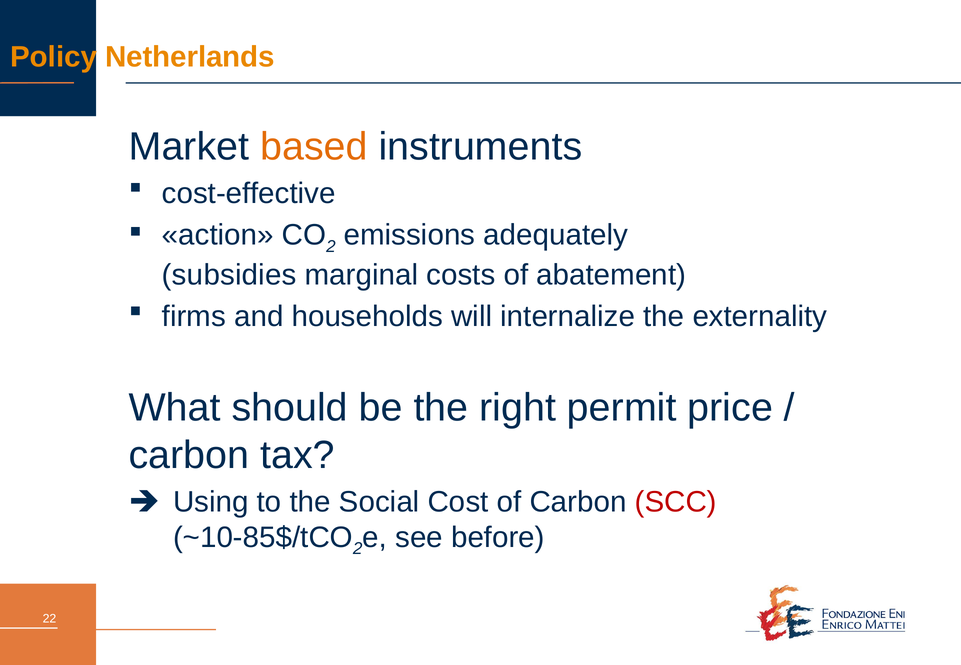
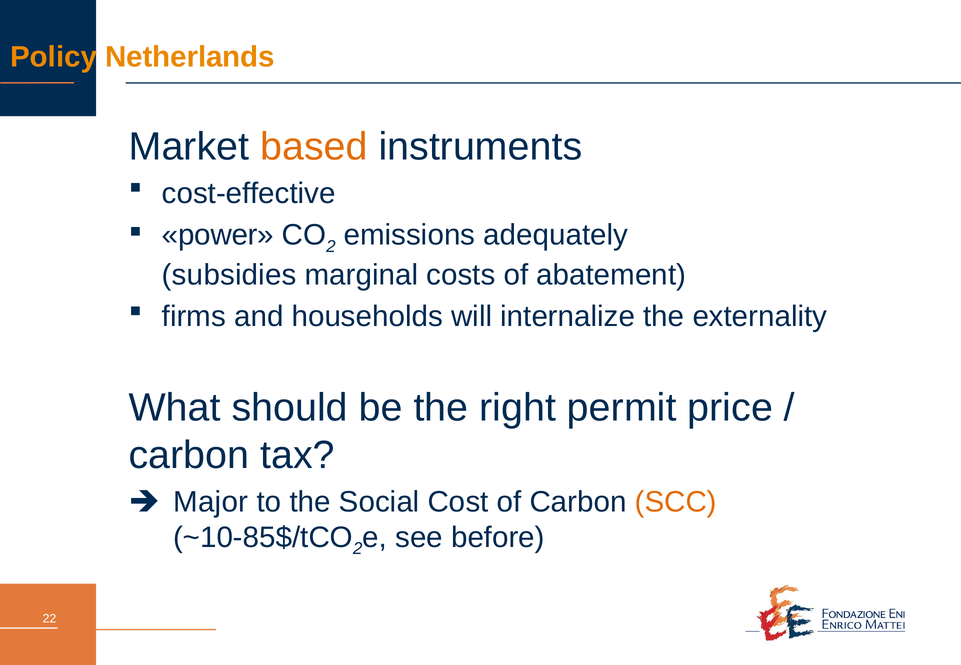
action: action -> power (218, 235)
Using: Using -> Major (211, 502)
SCC colour: red -> orange (676, 502)
